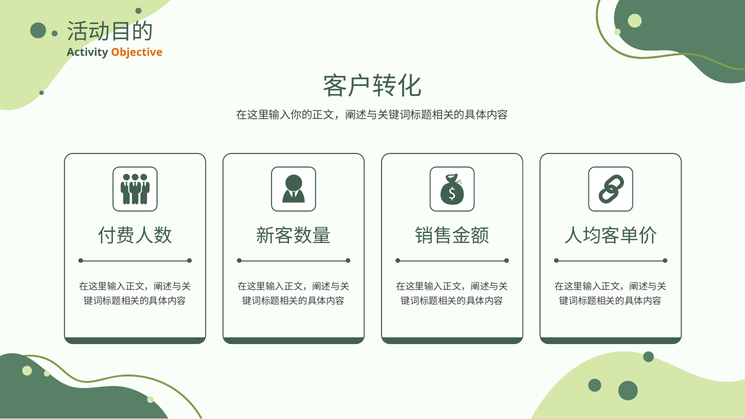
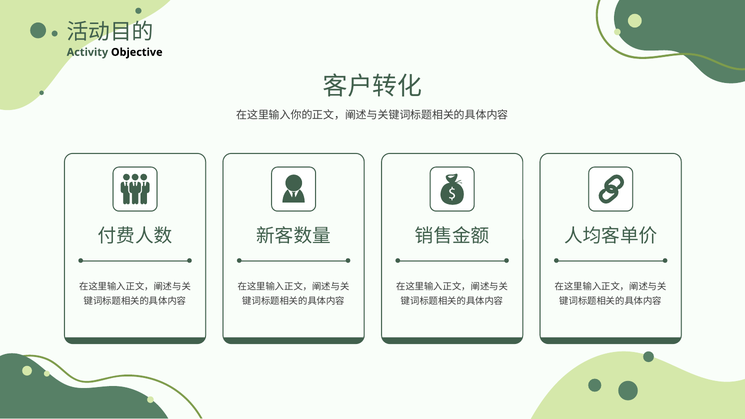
Objective colour: orange -> black (137, 52)
